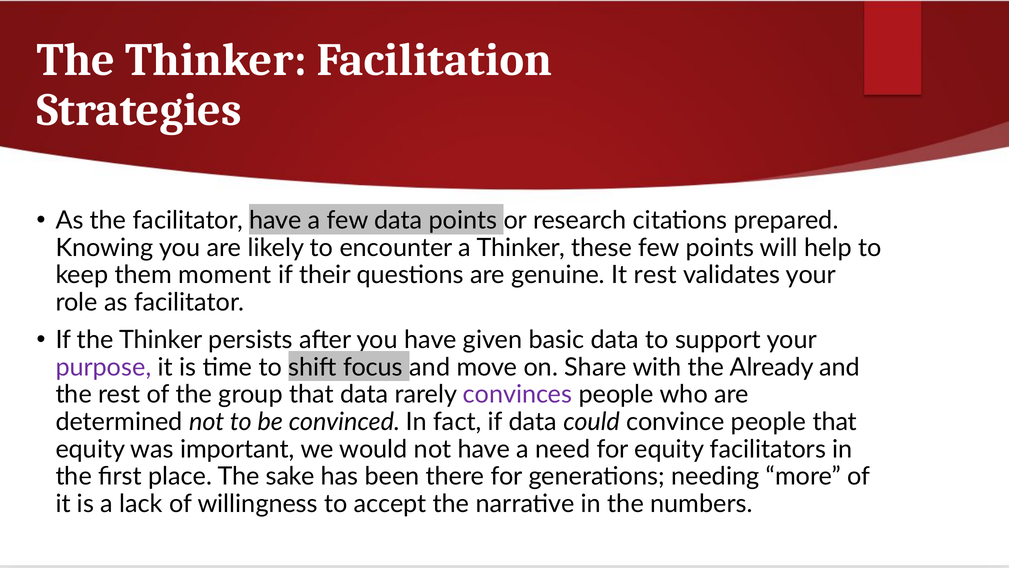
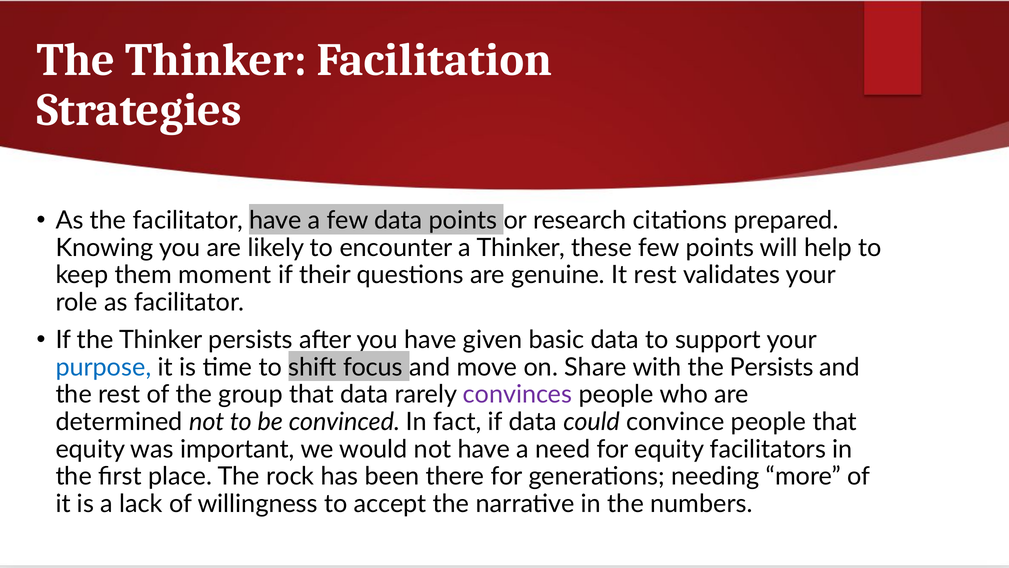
purpose colour: purple -> blue (103, 367)
the Already: Already -> Persists (772, 367)
sake: sake -> rock (290, 476)
